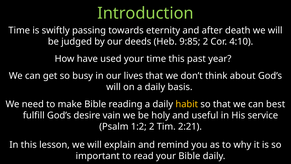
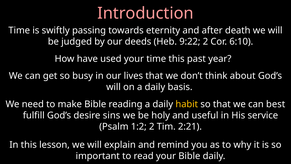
Introduction colour: light green -> pink (145, 13)
9:85: 9:85 -> 9:22 (190, 42)
4:10: 4:10 -> 6:10 (241, 42)
vain: vain -> sins (112, 115)
